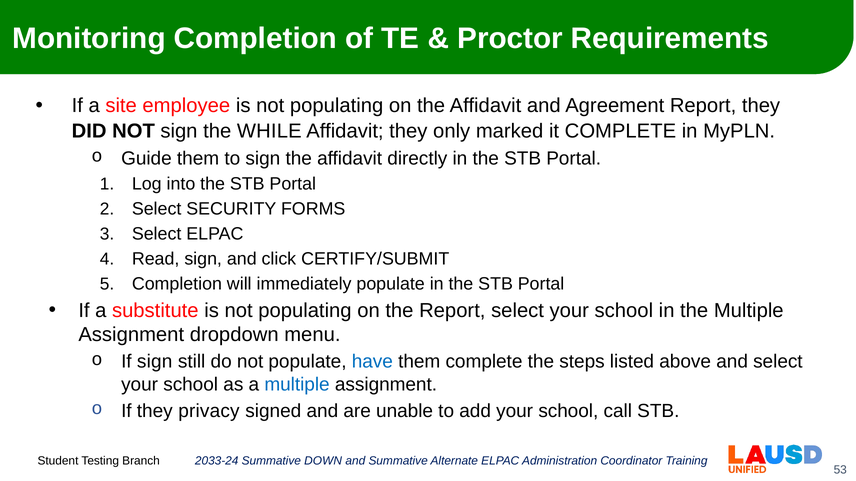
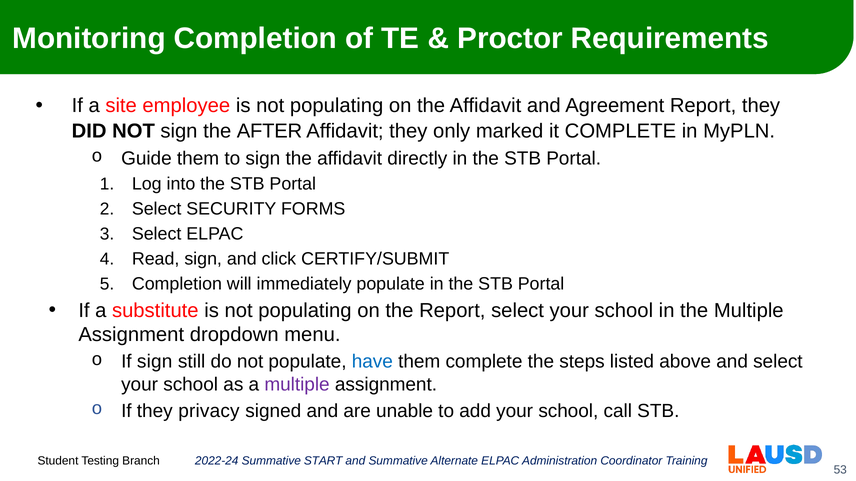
WHILE: WHILE -> AFTER (269, 131)
multiple colour: blue -> purple (297, 385)
2033-24: 2033-24 -> 2022-24 (217, 461)
DOWN: DOWN -> START (323, 461)
